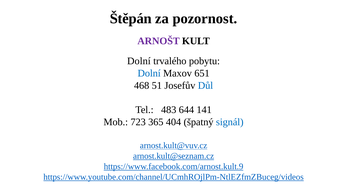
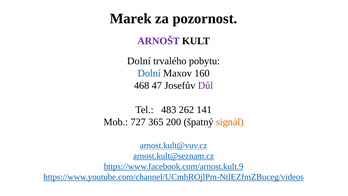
Štěpán: Štěpán -> Marek (131, 19)
651: 651 -> 160 (202, 73)
51: 51 -> 47 (157, 85)
Důl colour: blue -> purple (205, 85)
644: 644 -> 262 (186, 110)
723: 723 -> 727 (138, 122)
404: 404 -> 200 (174, 122)
signál colour: blue -> orange (230, 122)
